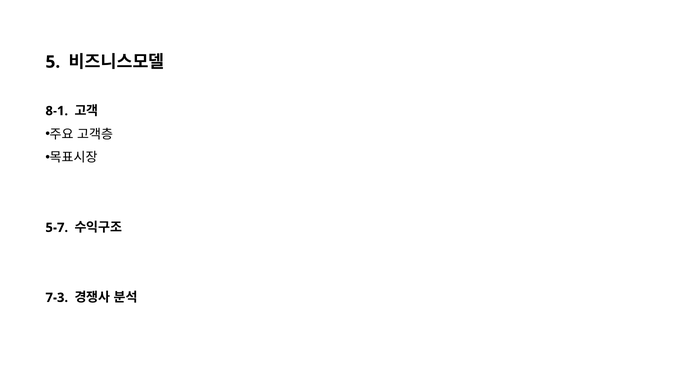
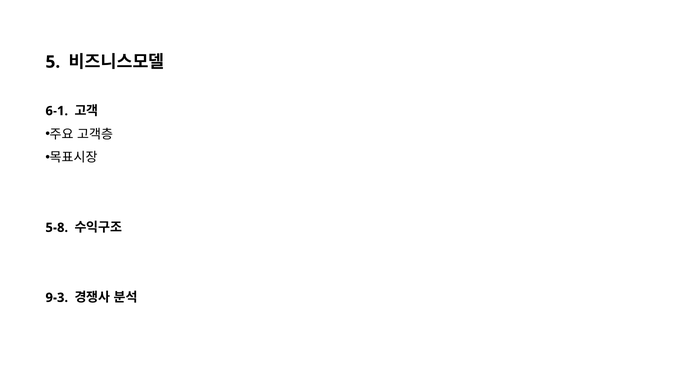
8-1: 8-1 -> 6-1 (57, 111)
5-7: 5-7 -> 5-8 (57, 228)
7-3: 7-3 -> 9-3 (57, 298)
